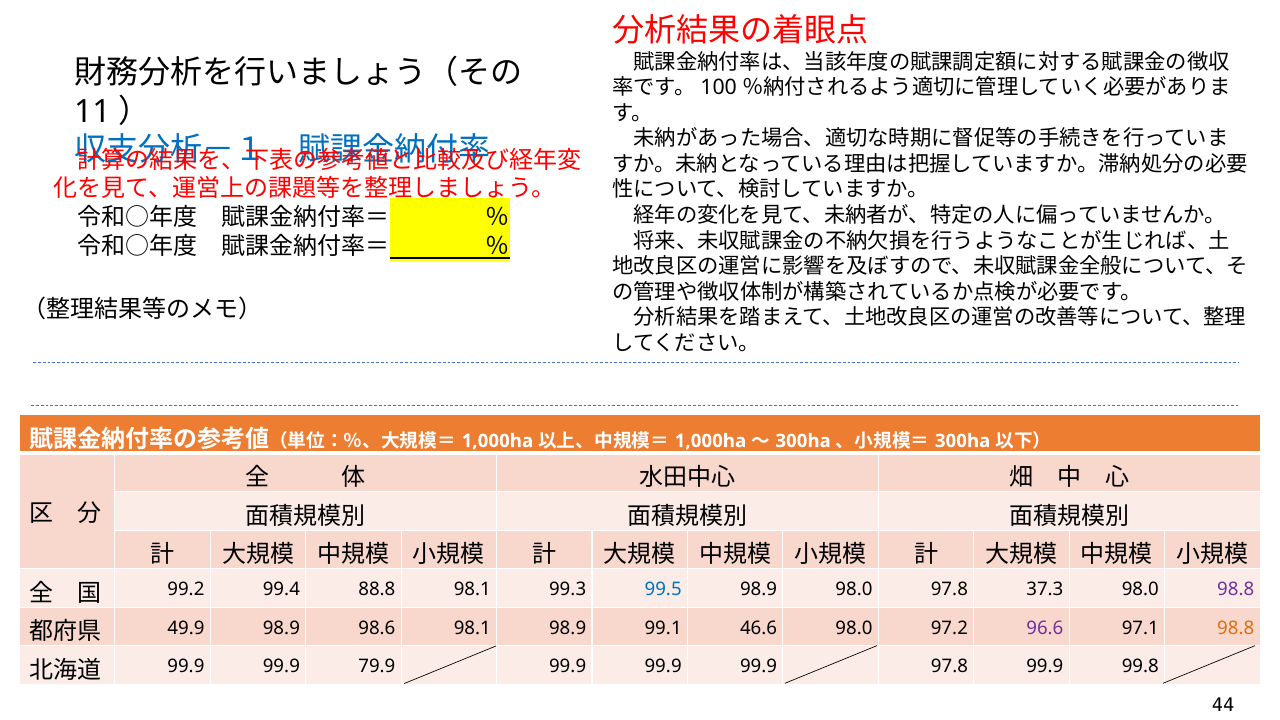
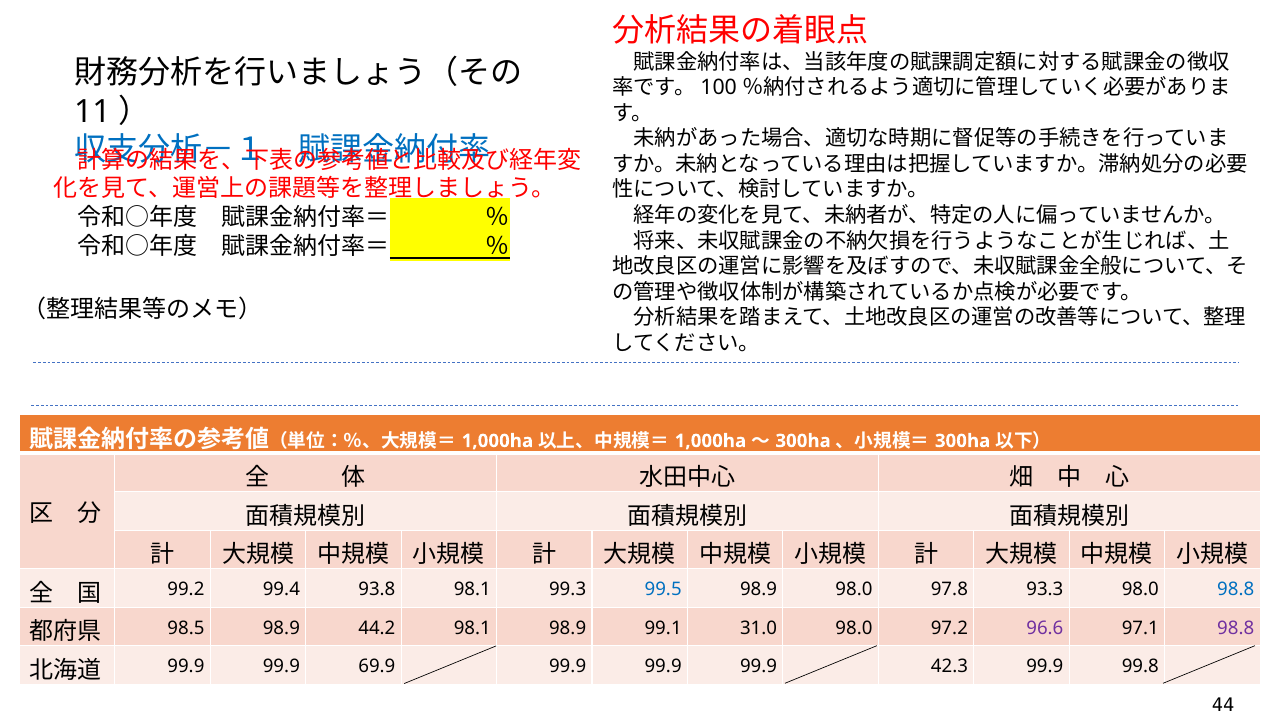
88.8: 88.8 -> 93.8 (377, 589)
37.3: 37.3 -> 93.3 (1045, 589)
98.8 colour: purple -> blue (1236, 589)
49.9: 49.9 -> 98.5 (186, 628)
98.6: 98.6 -> 44.2 (377, 628)
46.6: 46.6 -> 31.0 (759, 628)
98.8 colour: orange -> purple (1236, 628)
79.9: 79.9 -> 69.9 (377, 667)
99.9 97.8: 97.8 -> 42.3 (949, 667)
